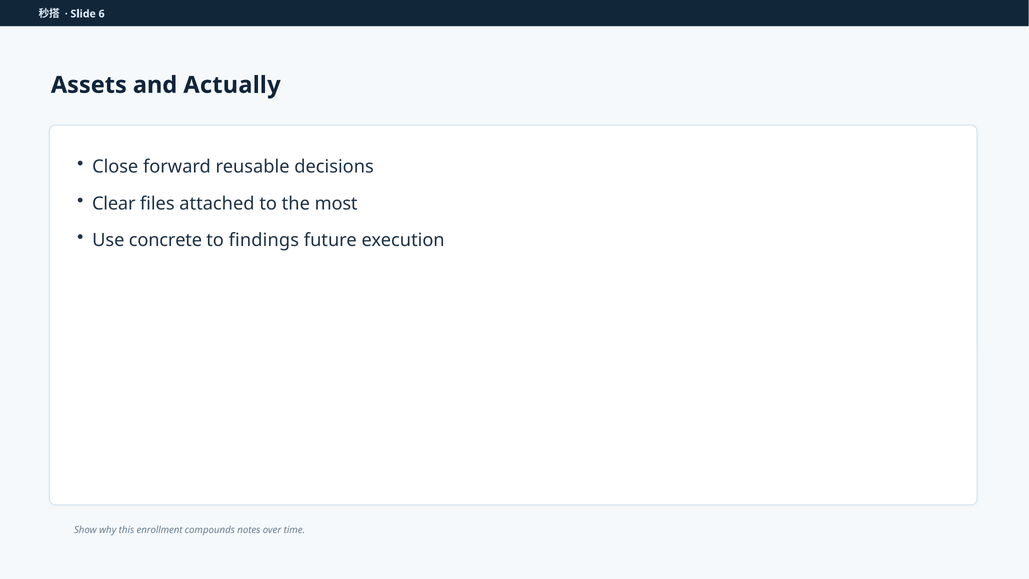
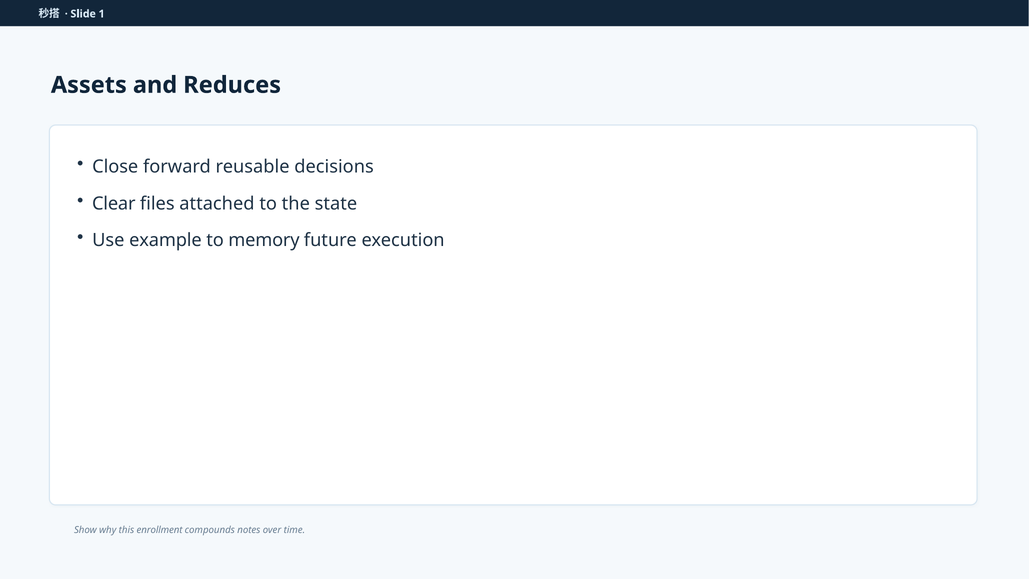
6: 6 -> 1 (102, 14)
Actually: Actually -> Reduces (232, 85)
most: most -> state (336, 203)
concrete: concrete -> example (165, 240)
findings: findings -> memory (264, 240)
